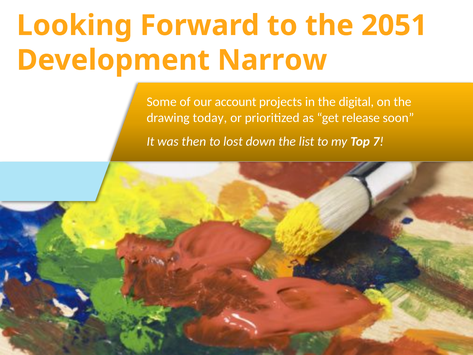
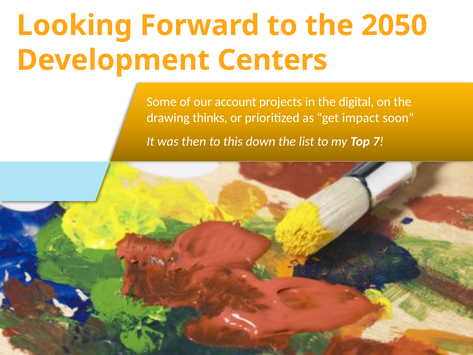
2051: 2051 -> 2050 (394, 25)
Narrow: Narrow -> Centers (272, 60)
today: today -> thinks (210, 118)
release: release -> impact (361, 118)
lost: lost -> this (233, 141)
